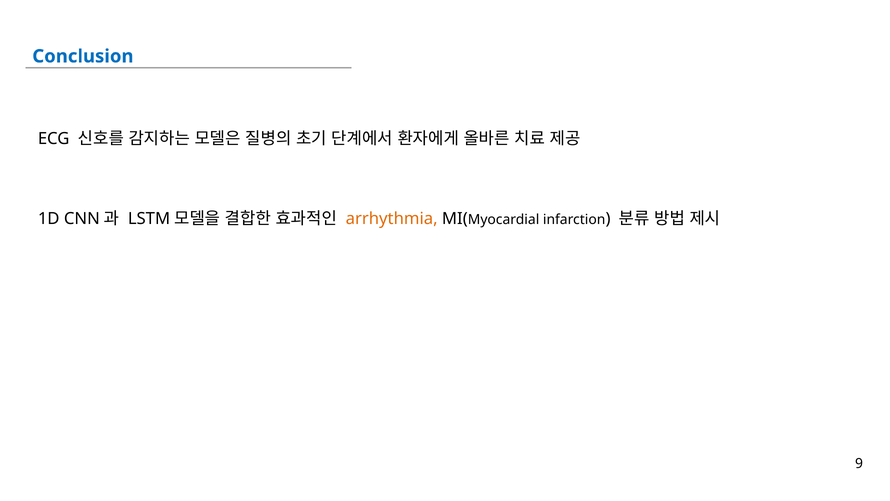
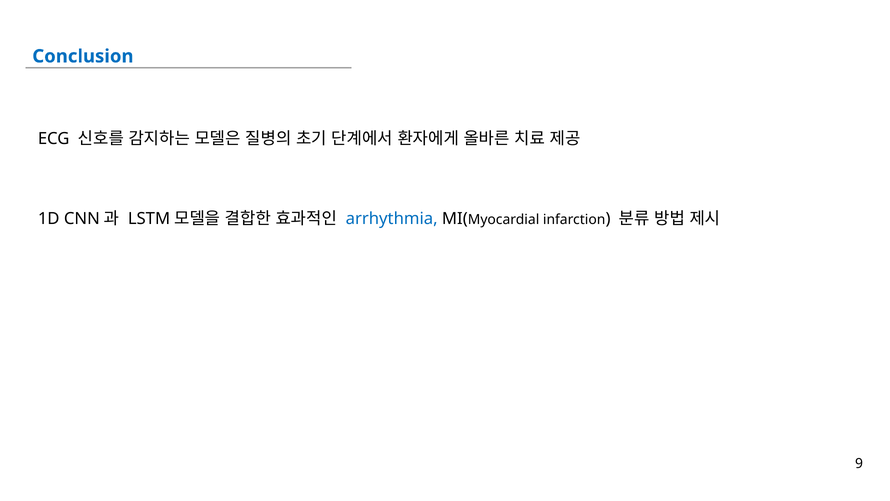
arrhythmia colour: orange -> blue (392, 219)
